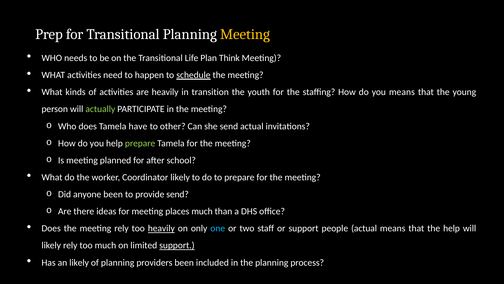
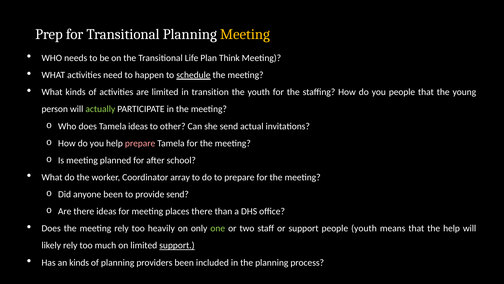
are heavily: heavily -> limited (165, 92)
you means: means -> people (402, 92)
Tamela have: have -> ideas (138, 126)
prepare colour: light green -> pink (140, 143)
Coordinator likely: likely -> array (180, 177)
places much: much -> there (202, 211)
heavily underline: present -> none (161, 228)
one colour: light blue -> light green (218, 228)
people actual: actual -> youth (364, 228)
an likely: likely -> kinds (79, 262)
